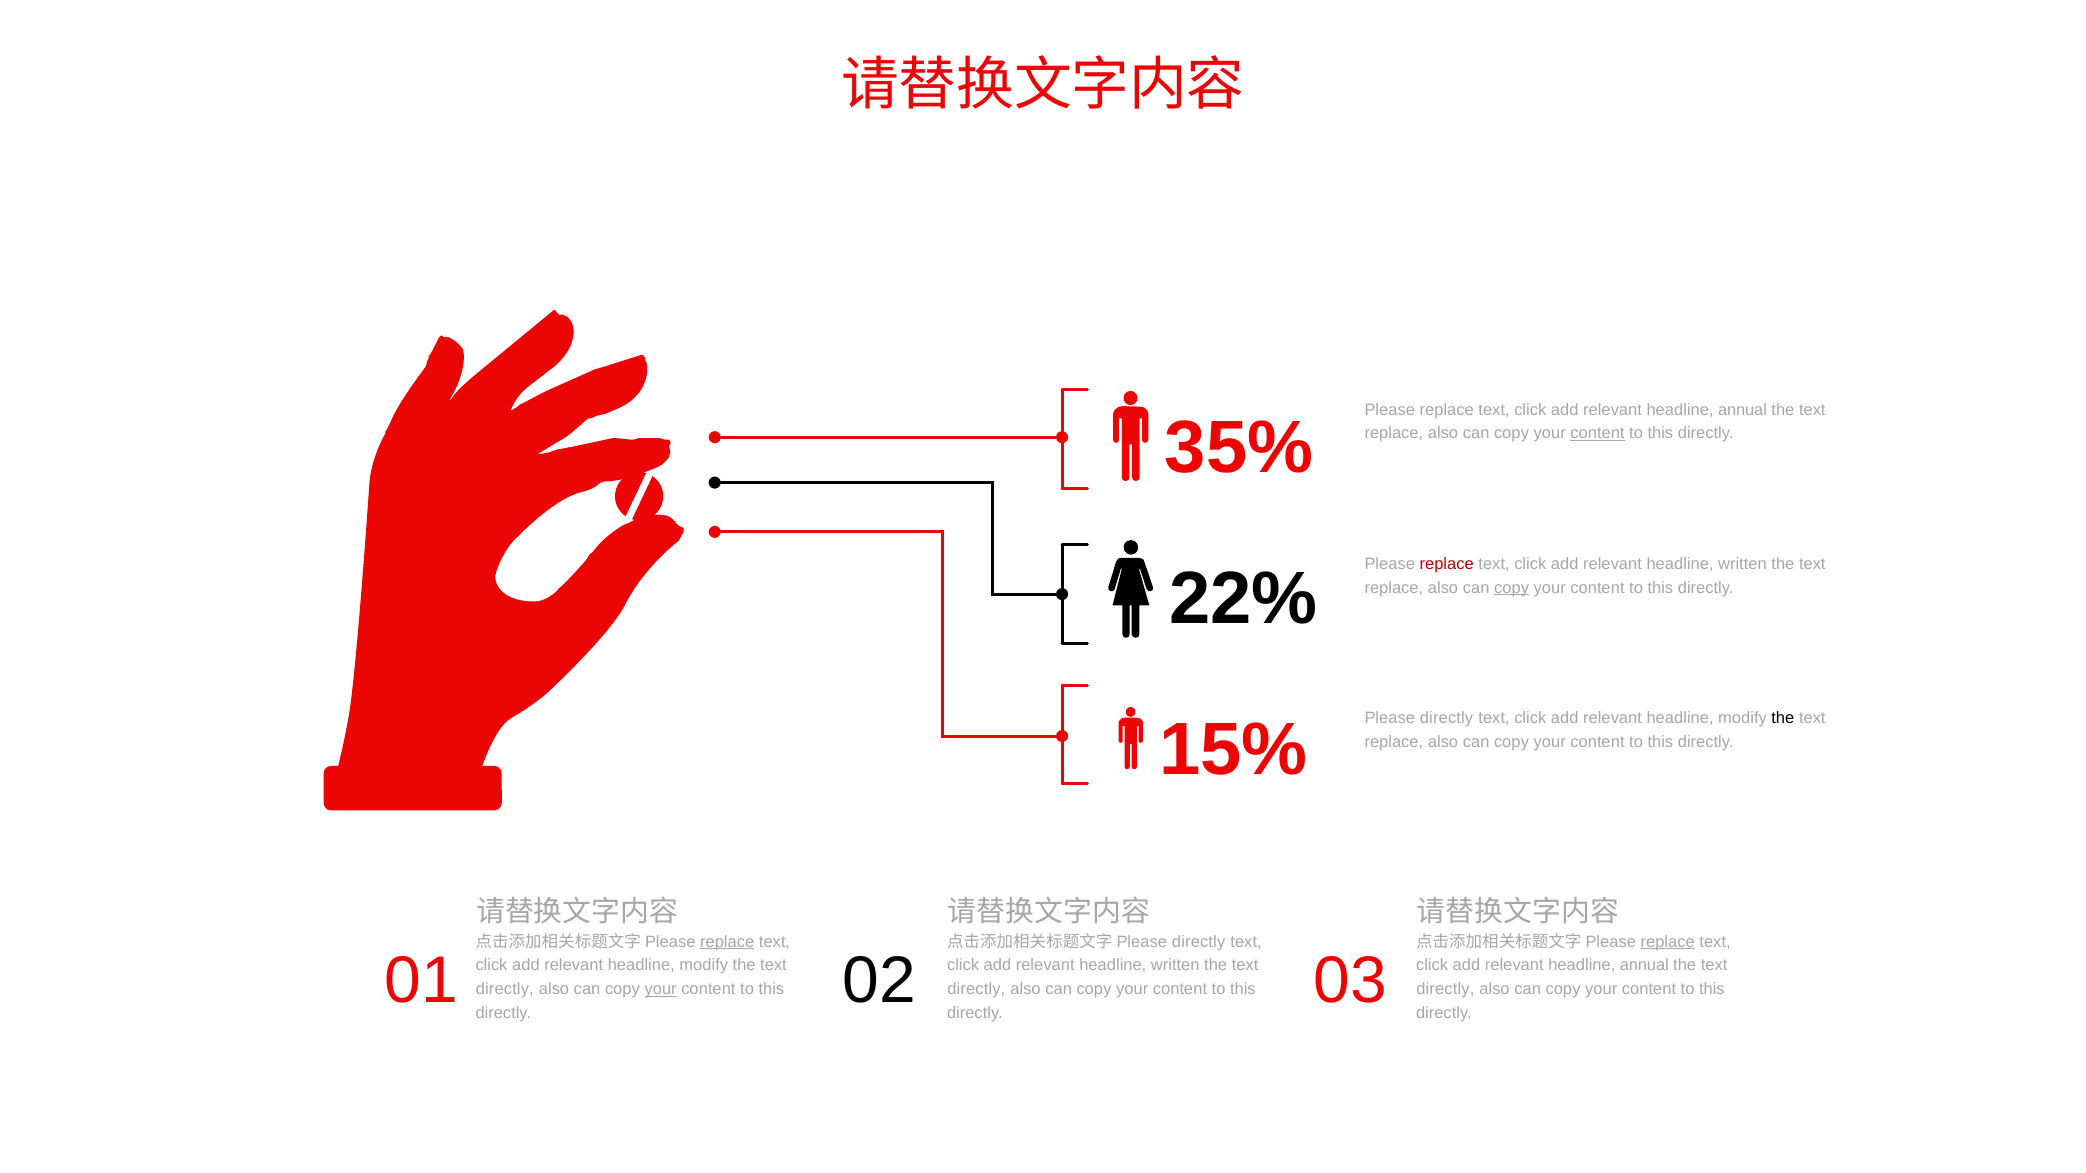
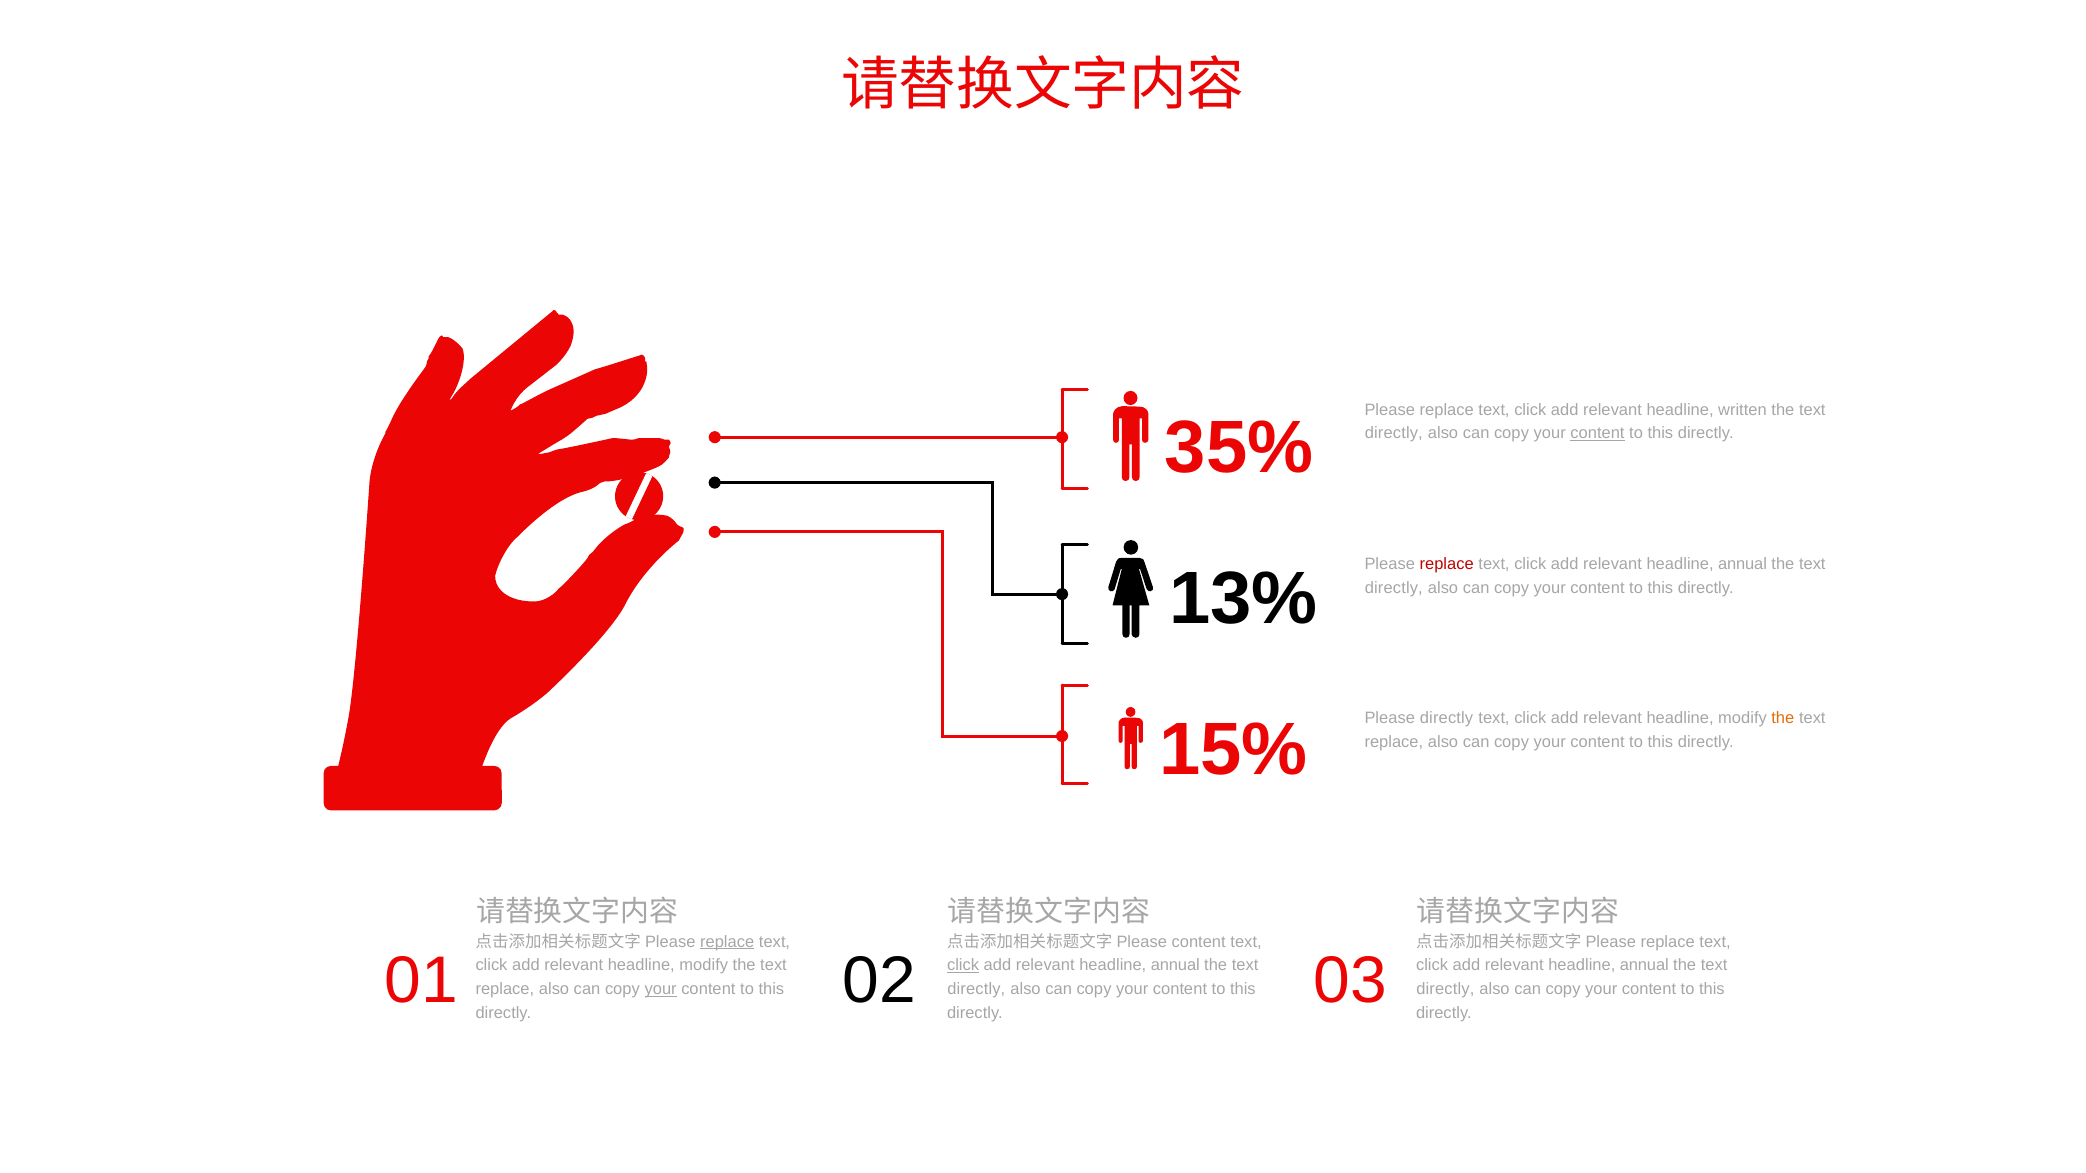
annual: annual -> written (1742, 410)
replace: replace -> directly (1394, 434)
written: written -> annual (1743, 564)
22%: 22% -> 13% (1243, 599)
replace: replace -> directly (1394, 588)
copy underline: present -> none (1512, 588)
the colour: black -> orange (1783, 718)
directly: directly -> content (1199, 942)
replace underline: present -> none (1668, 942)
click underline: none -> present (963, 966)
written: written -> annual (1175, 966)
directly: directly -> replace (505, 989)
